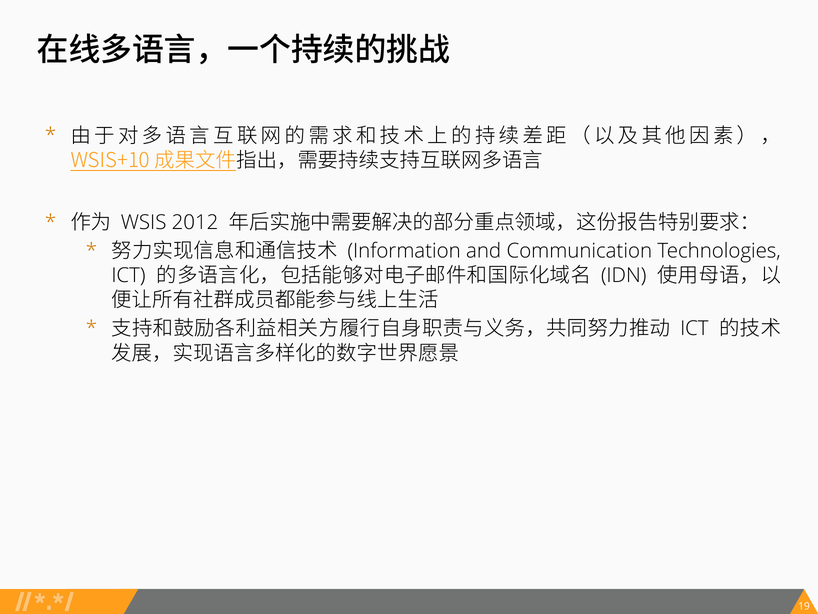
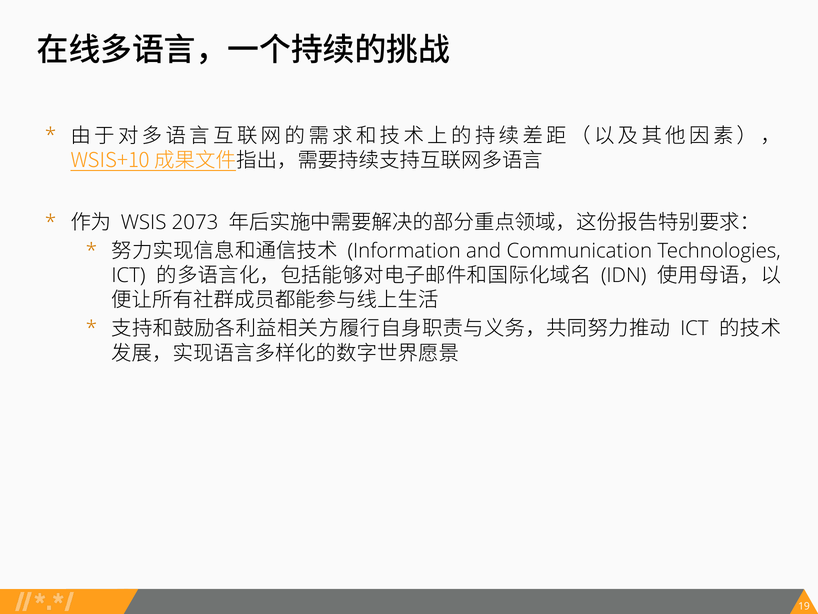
2012: 2012 -> 2073 (195, 222)
